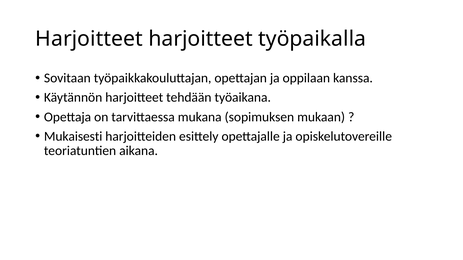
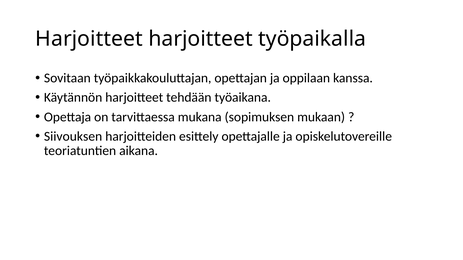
Mukaisesti: Mukaisesti -> Siivouksen (73, 137)
